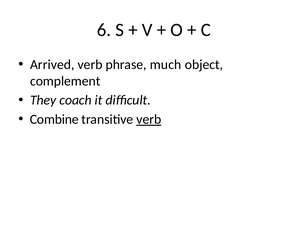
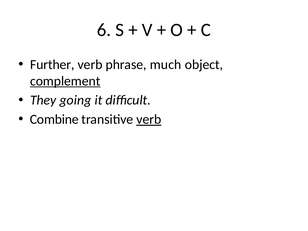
Arrived: Arrived -> Further (52, 65)
complement underline: none -> present (65, 81)
coach: coach -> going (75, 100)
